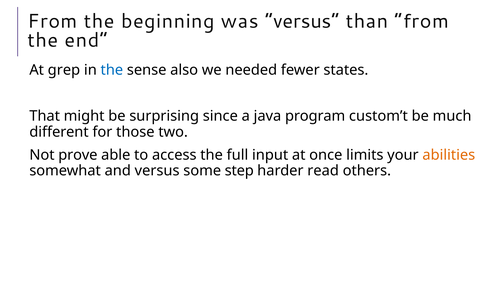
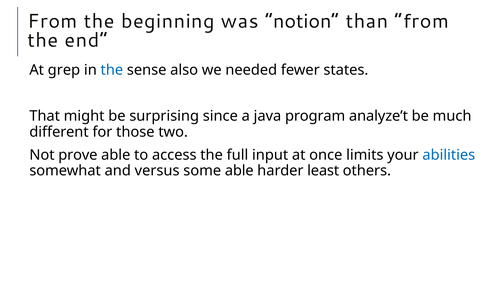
was versus: versus -> notion (302, 21)
custom’t: custom’t -> analyze’t (378, 116)
abilities colour: orange -> blue (449, 155)
some step: step -> able (239, 171)
read: read -> least (323, 171)
